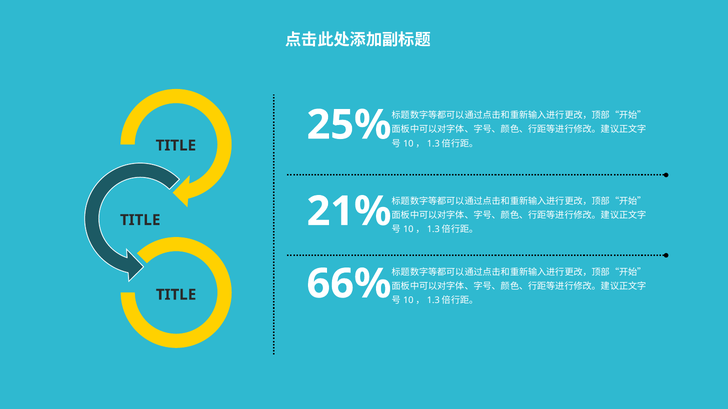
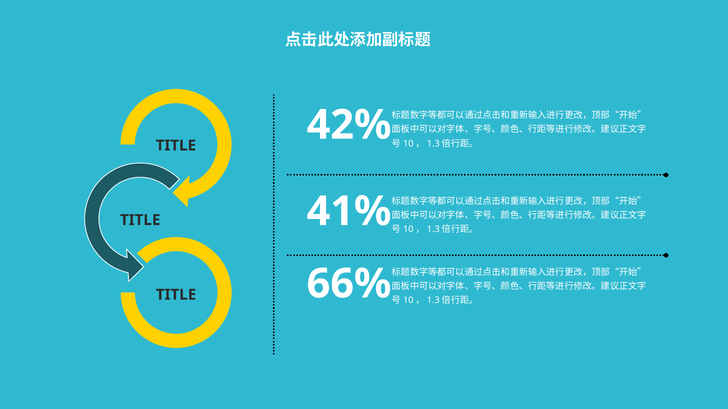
25%: 25% -> 42% (349, 125)
21%: 21% -> 41% (349, 212)
